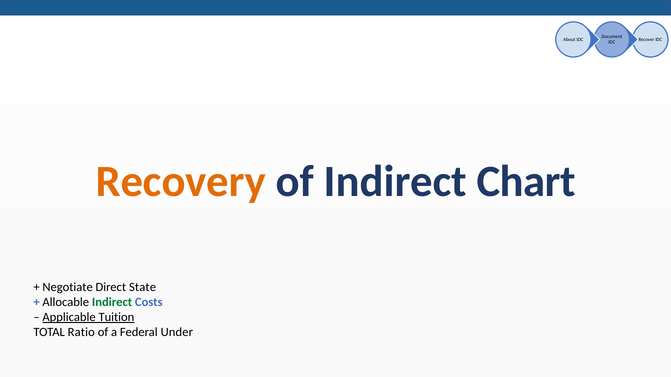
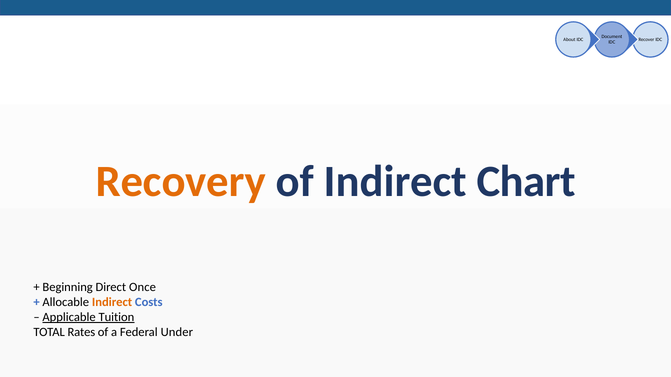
Negotiate: Negotiate -> Beginning (68, 287)
State: State -> Once (143, 287)
Indirect colour: green -> orange (112, 302)
Ratio: Ratio -> Rates (81, 332)
